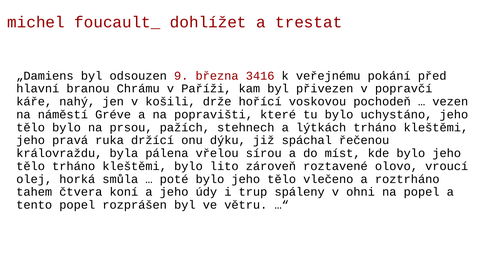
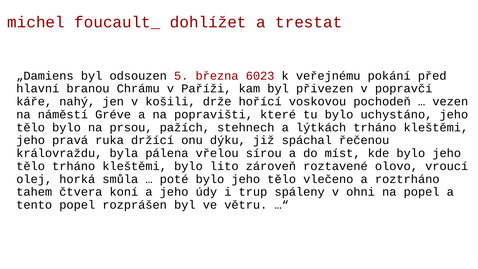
9: 9 -> 5 (181, 76)
3416: 3416 -> 6023 (260, 76)
